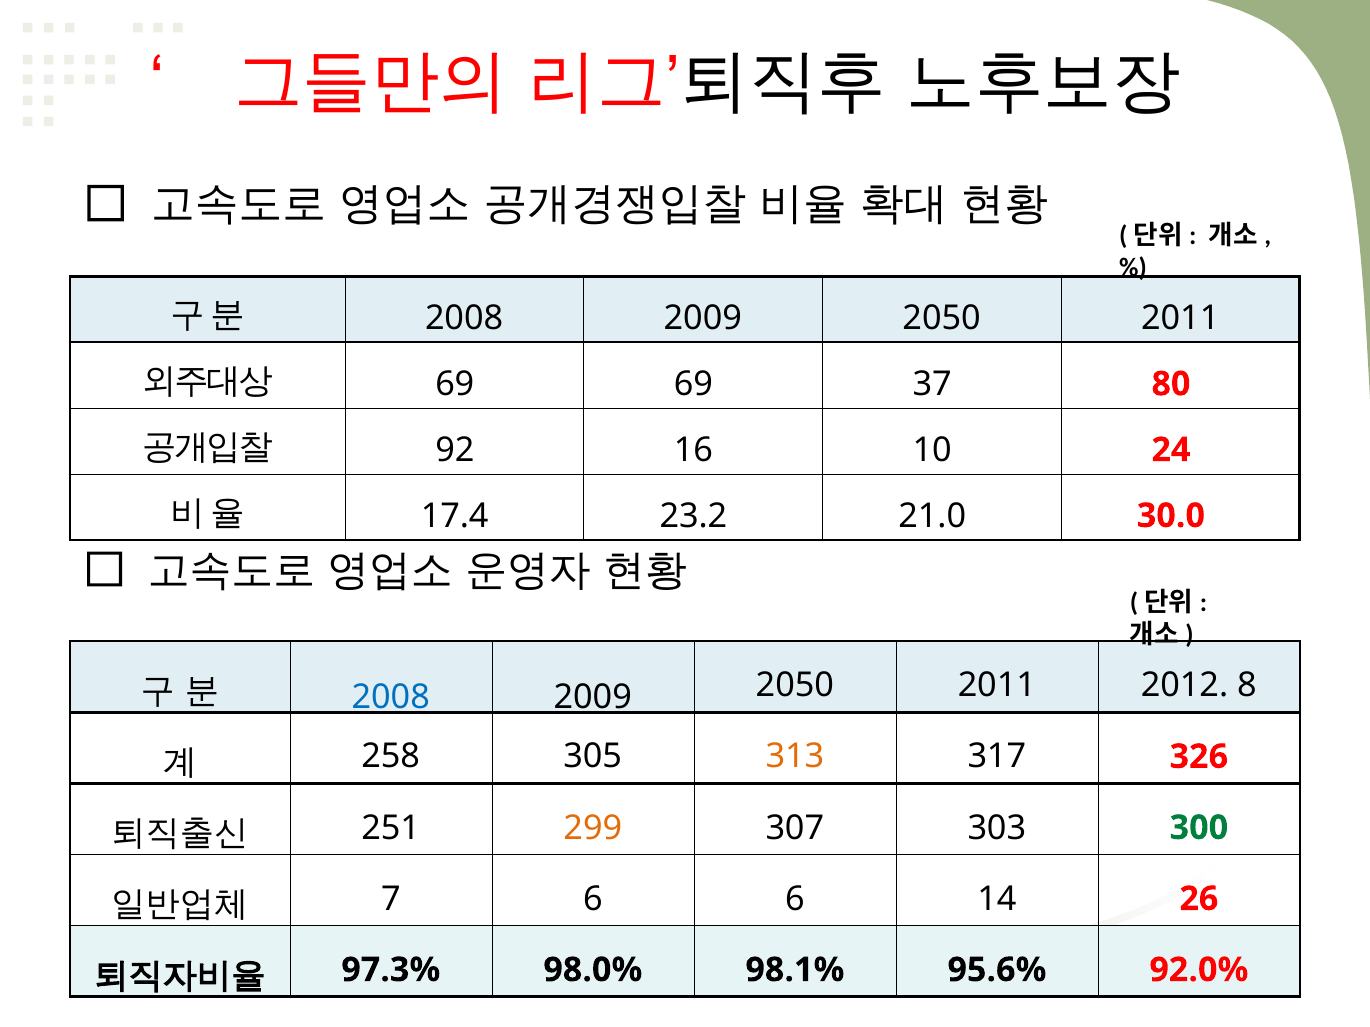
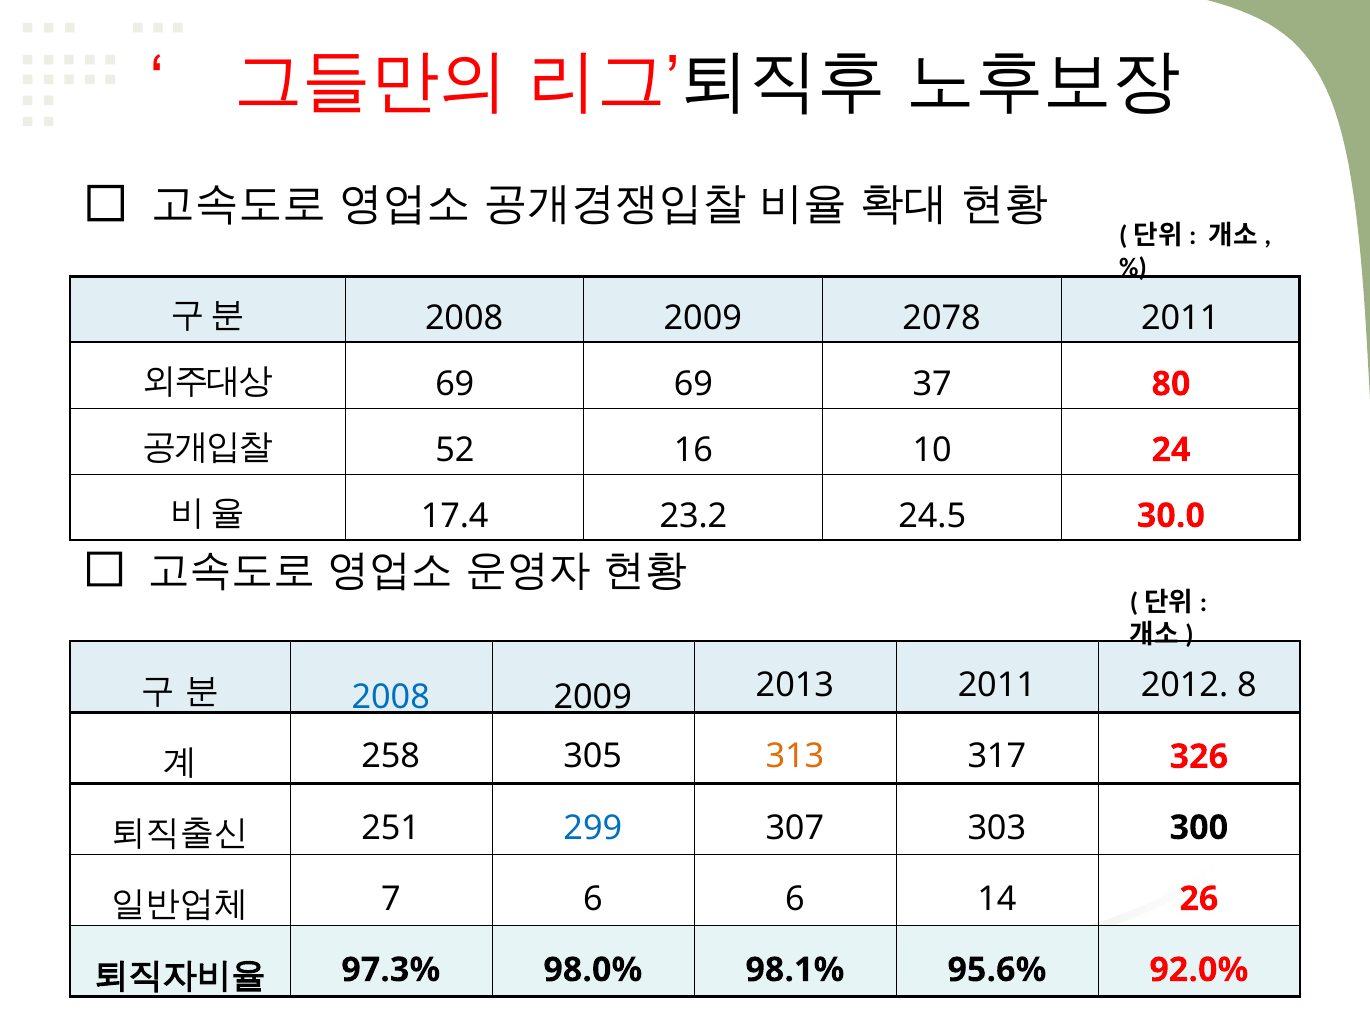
2050: 2050 -> 2078 (942, 318)
92: 92 -> 52 (455, 450)
21.0: 21.0 -> 24.5 (932, 516)
2050: 2050 -> 2013 (795, 686)
299 colour: orange -> blue (593, 828)
300 colour: green -> black (1199, 828)
